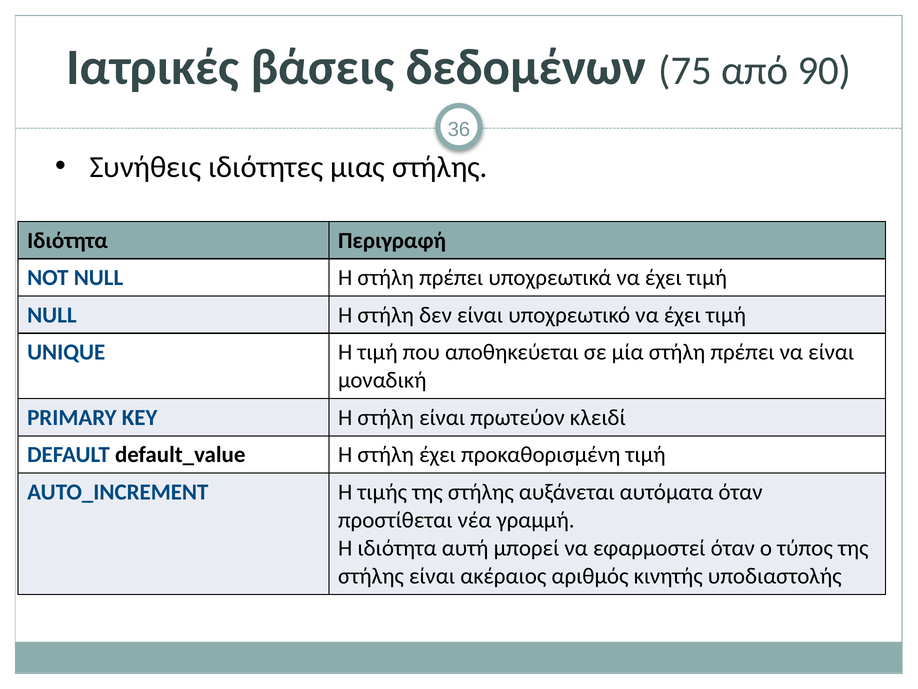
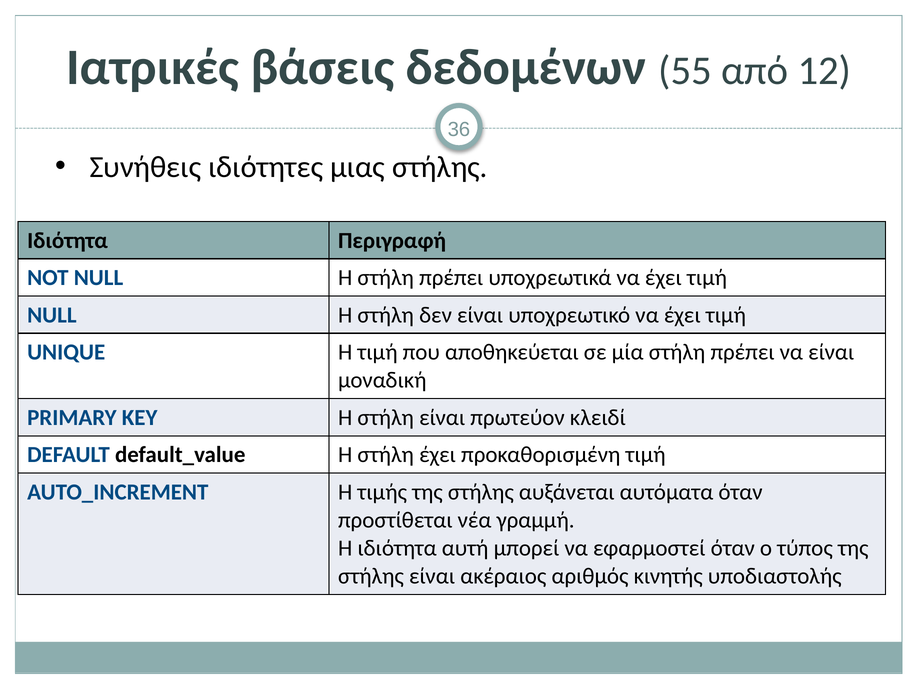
75: 75 -> 55 (685, 71)
90: 90 -> 12 (824, 71)
